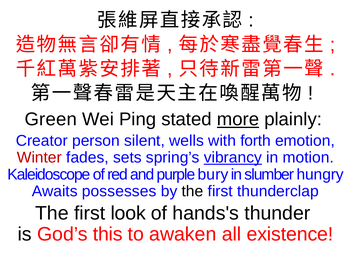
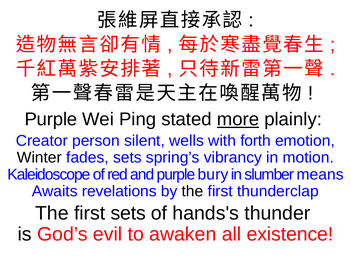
Green: Green -> Purple (51, 119)
Winter colour: red -> black (39, 158)
vibrancy underline: present -> none (233, 158)
hungry: hungry -> means (320, 175)
possesses: possesses -> revelations (119, 191)
first look: look -> sets (128, 213)
this: this -> evil (108, 234)
